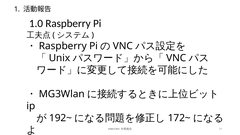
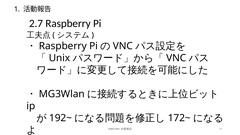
1.0: 1.0 -> 2.7 (36, 23)
